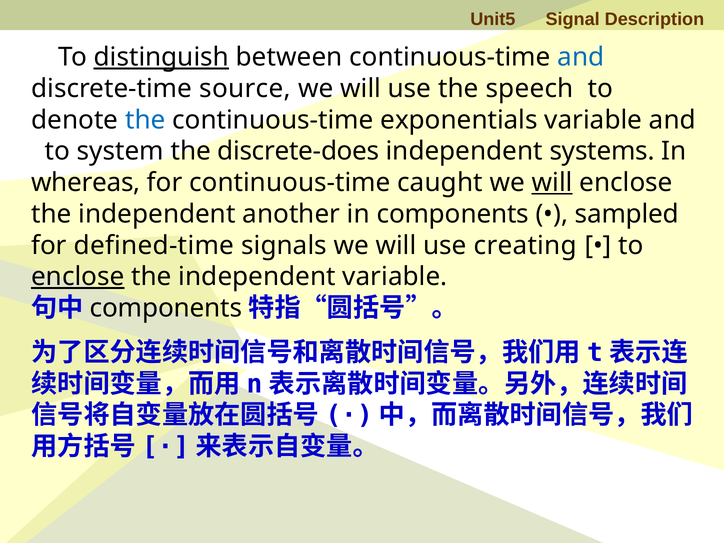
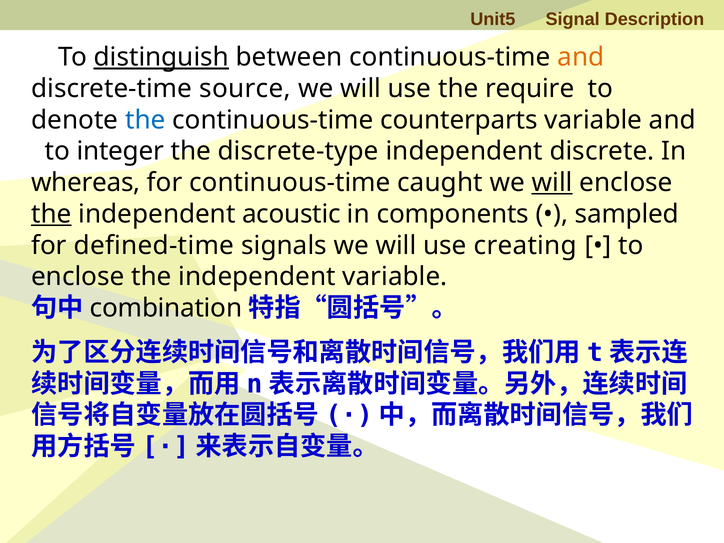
and colour: blue -> orange (581, 57)
speech: speech -> require (530, 89)
exponentials: exponentials -> counterparts (459, 120)
system: system -> integer (120, 151)
discrete-does: discrete-does -> discrete-type (298, 151)
systems: systems -> discrete (602, 151)
the underline: none -> present (51, 214)
another: another -> acoustic (291, 214)
enclose underline: present -> none (78, 277)
components: components -> combination (166, 308)
